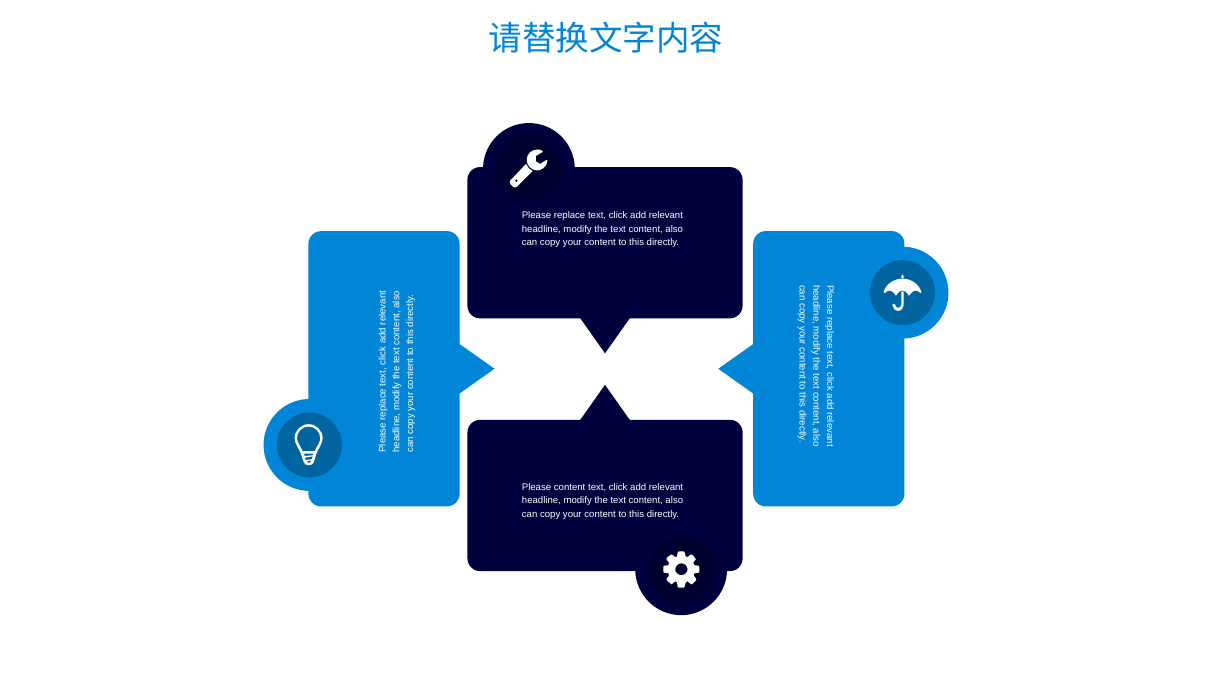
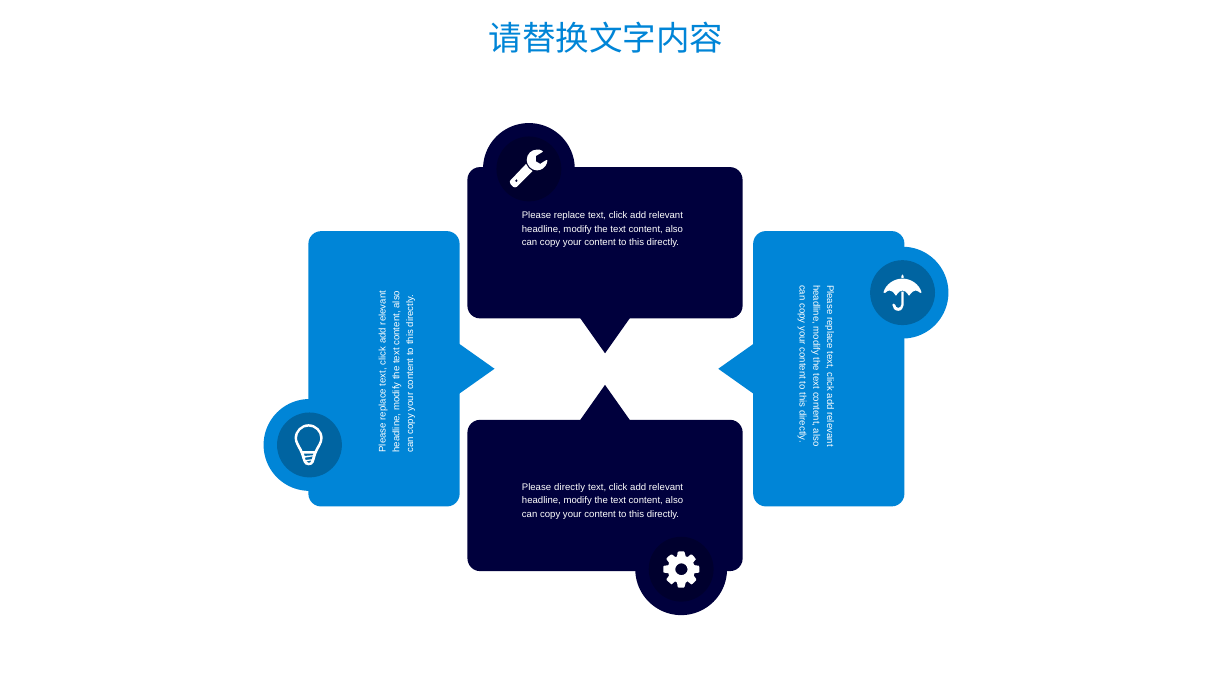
Please content: content -> directly (570, 487)
